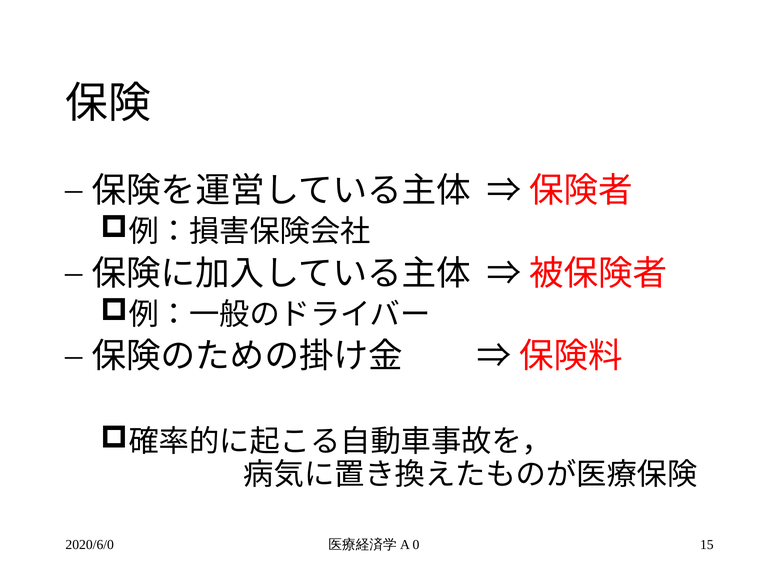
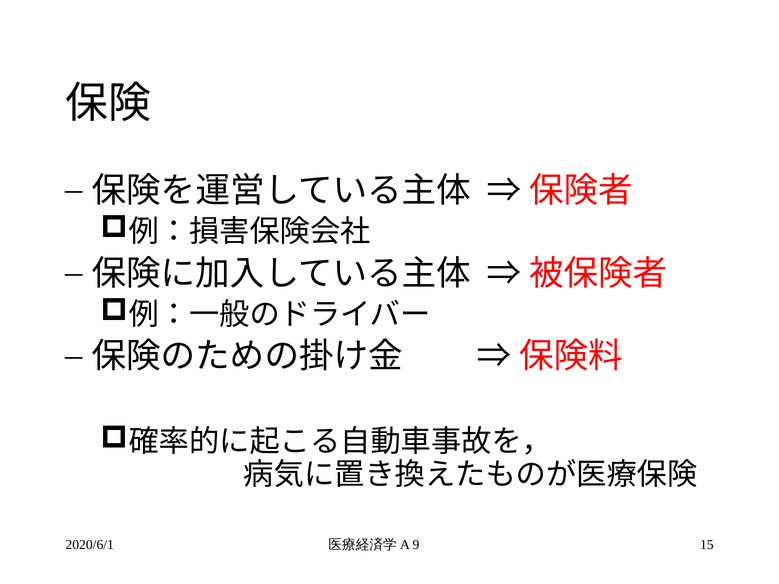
2020/6/0: 2020/6/0 -> 2020/6/1 (90, 545)
0: 0 -> 9 (416, 545)
